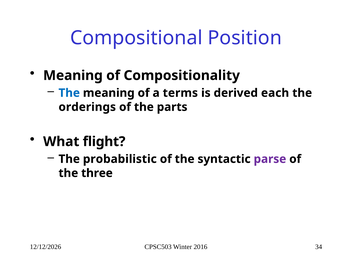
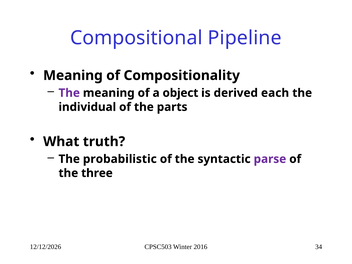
Position: Position -> Pipeline (245, 38)
The colour: blue -> purple (69, 93)
terms: terms -> object (180, 93)
orderings: orderings -> individual (87, 107)
flight: flight -> truth (104, 142)
